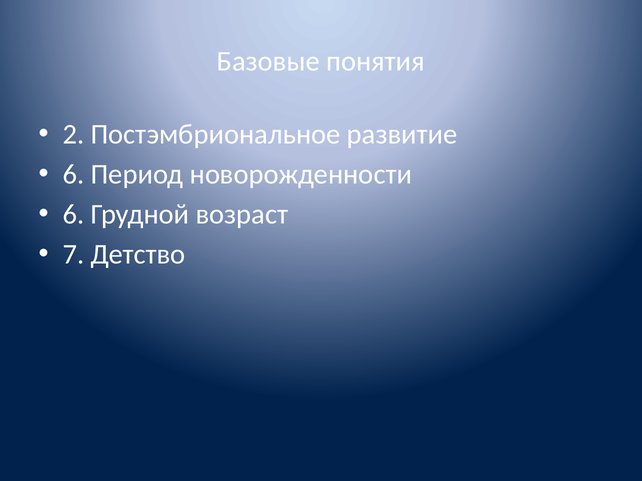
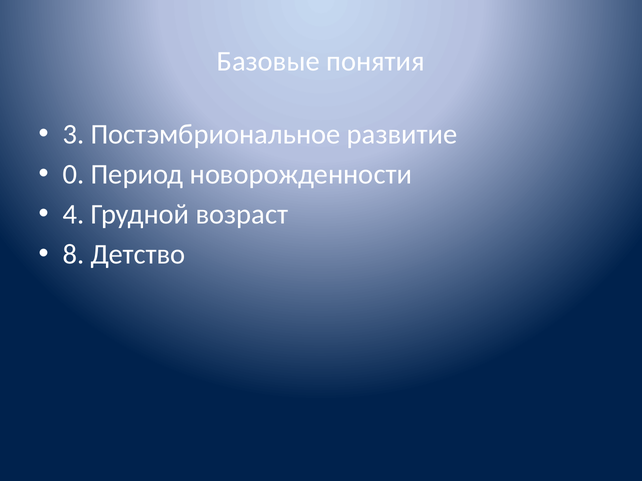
2: 2 -> 3 (73, 135)
6: 6 -> 0 (73, 175)
6: 6 -> 4 (73, 215)
7: 7 -> 8 (73, 255)
